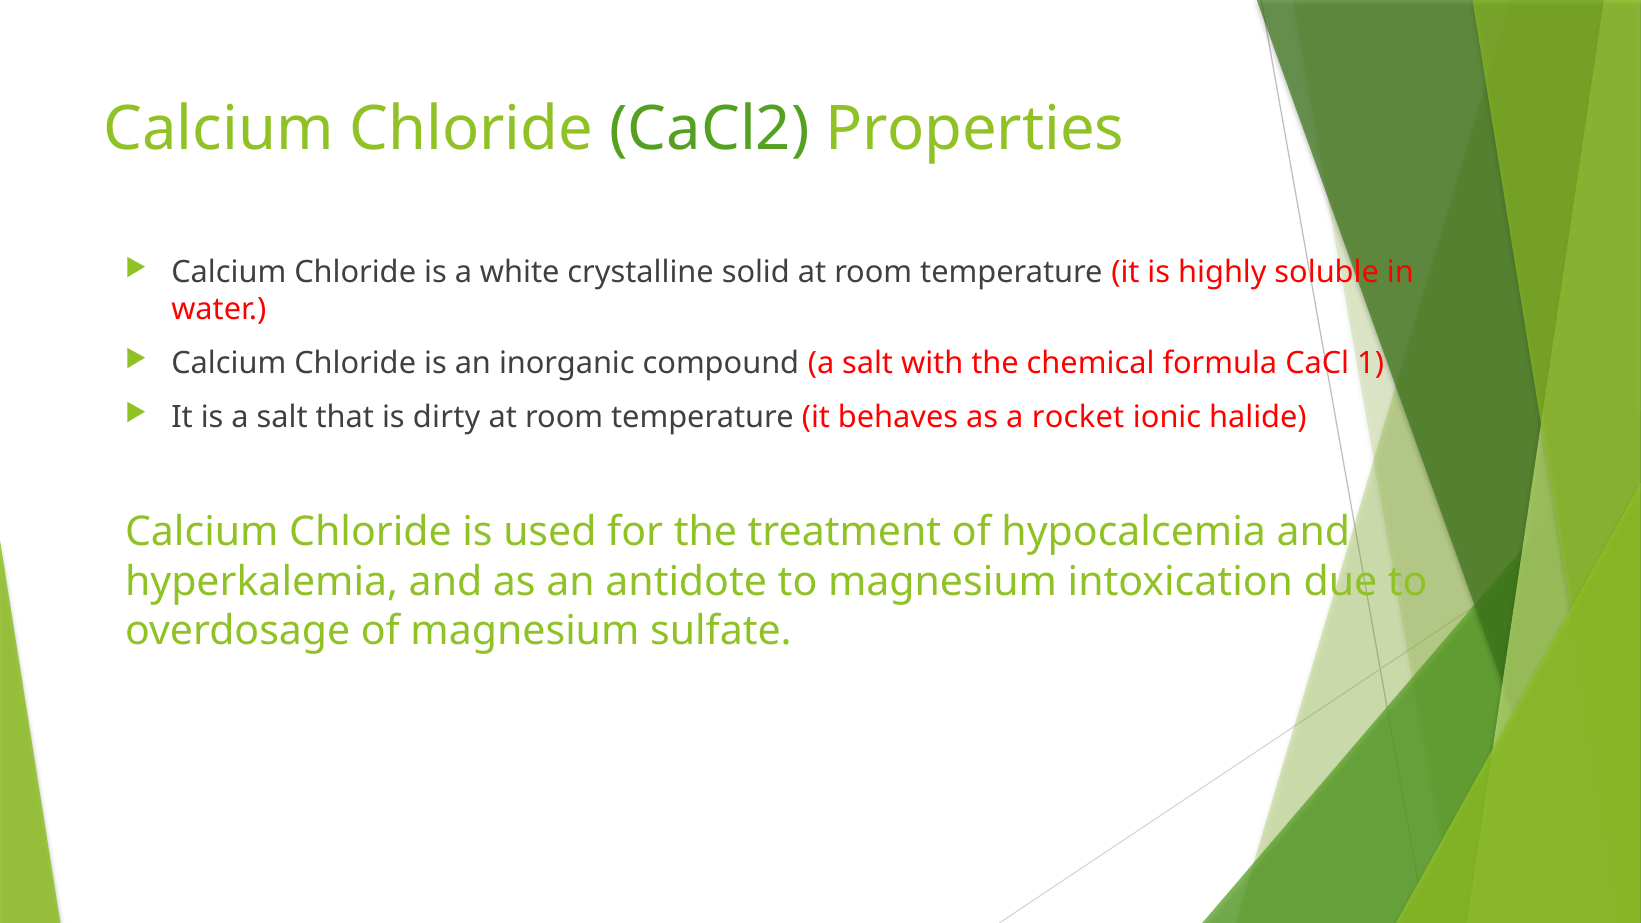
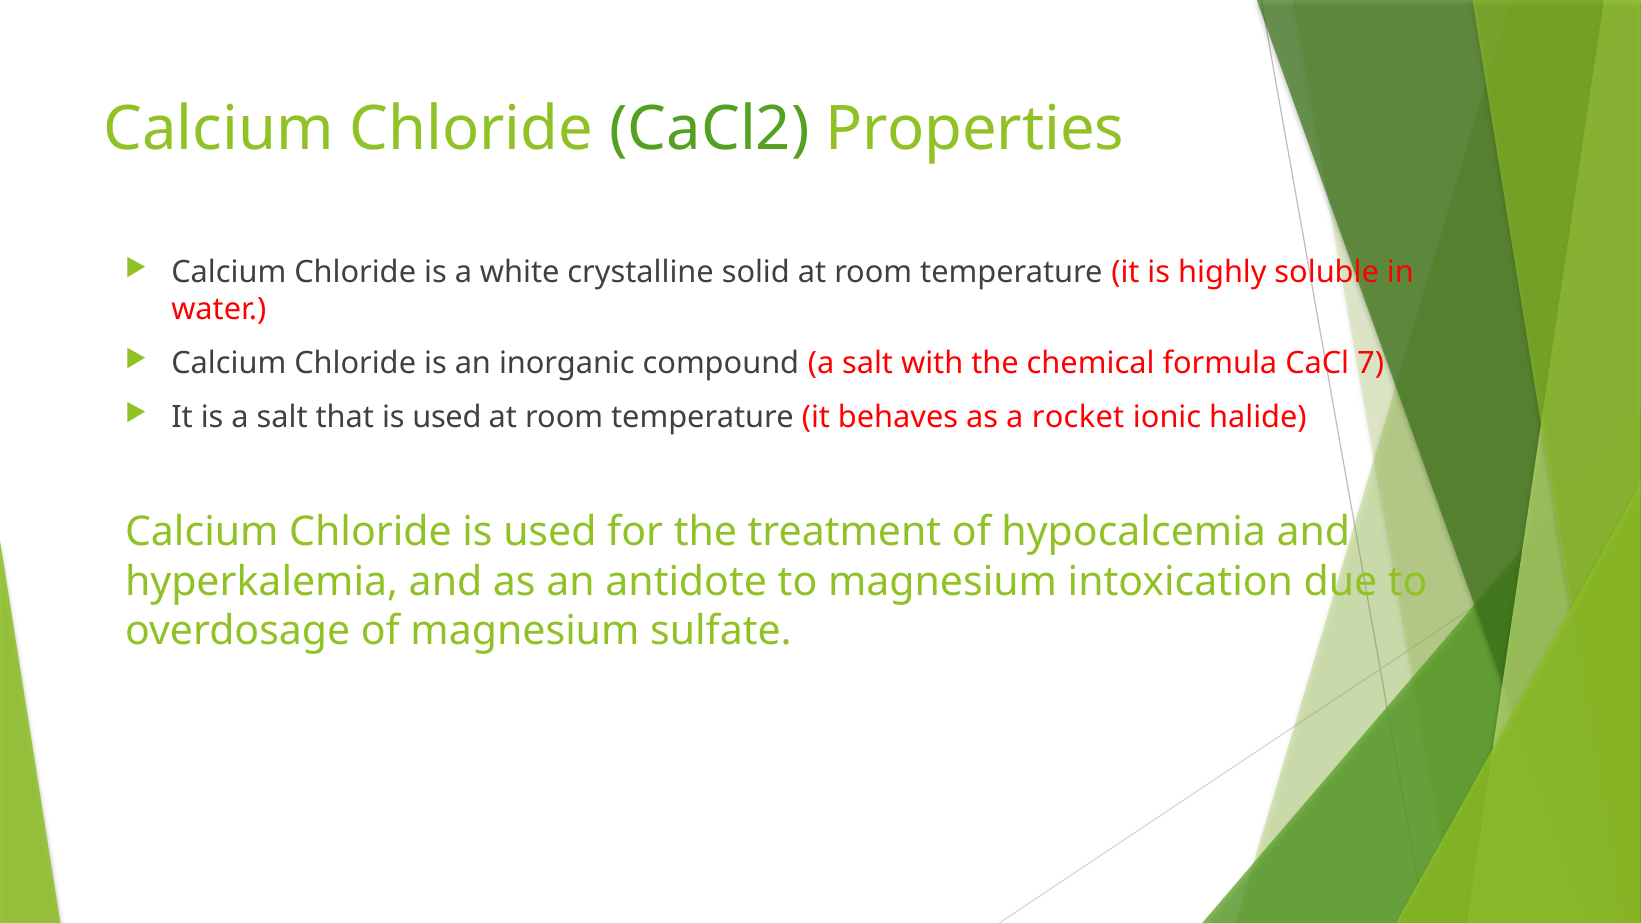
1: 1 -> 7 (1371, 363)
that is dirty: dirty -> used (447, 417)
